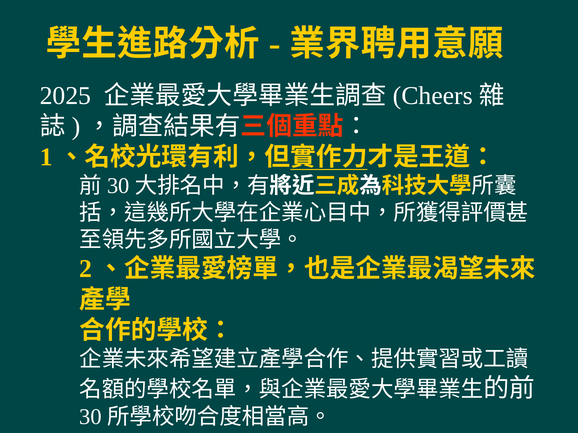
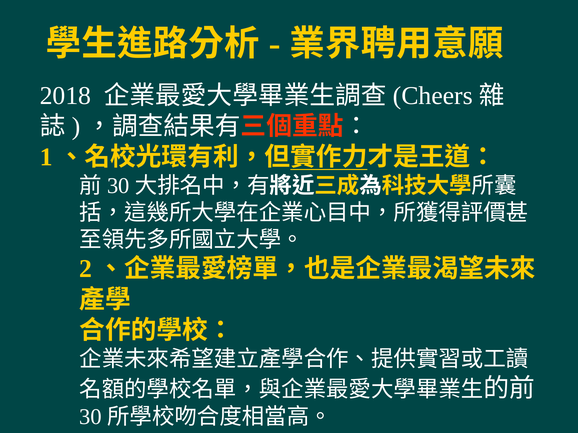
2025: 2025 -> 2018 (65, 96)
